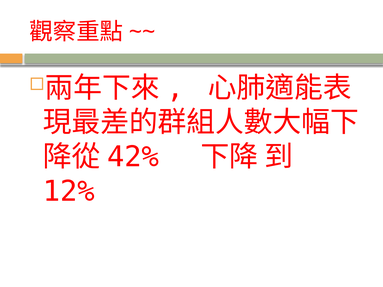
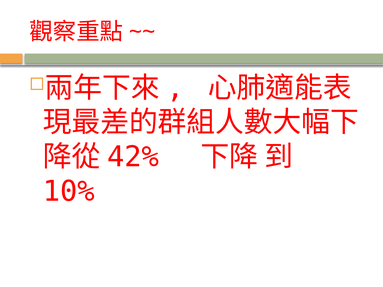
12%: 12% -> 10% (69, 192)
